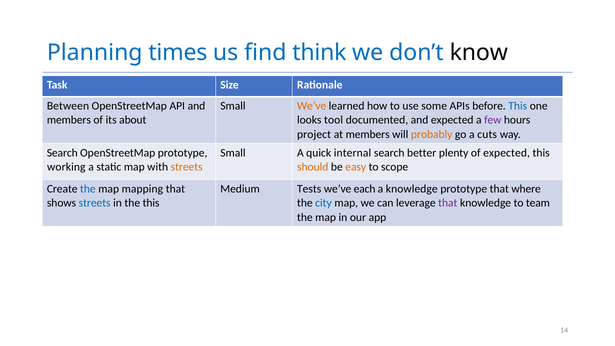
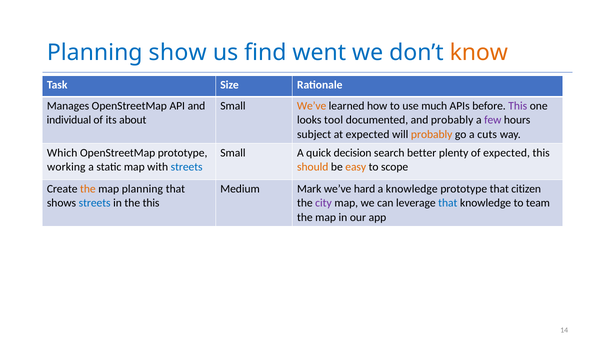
times: times -> show (178, 53)
think: think -> went (319, 53)
know colour: black -> orange (479, 53)
Between: Between -> Manages (68, 106)
some: some -> much (434, 106)
This colour: blue -> purple (518, 106)
members: members -> individual (69, 120)
and expected: expected -> probably (452, 120)
project: project -> subject (314, 134)
at members: members -> expected (368, 134)
Search: Search -> Which (62, 153)
internal: internal -> decision (353, 153)
streets colour: orange -> blue (187, 167)
the colour: blue -> orange (88, 189)
map mapping: mapping -> planning (142, 189)
Tests: Tests -> Mark (309, 189)
each: each -> hard (365, 189)
where: where -> citizen (526, 189)
city colour: blue -> purple (324, 203)
that colour: purple -> blue (448, 203)
